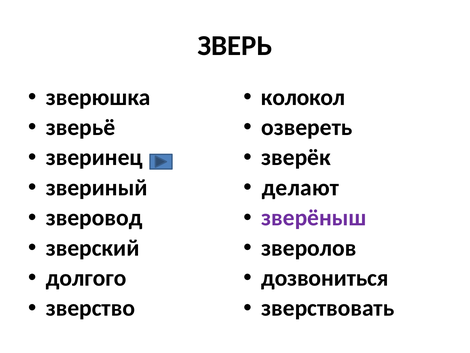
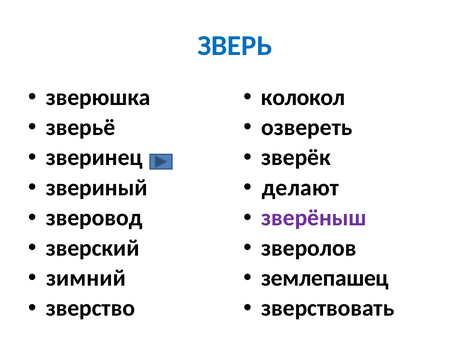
ЗВЕРЬ colour: black -> blue (235, 45)
долгого: долгого -> зимний (86, 278)
дозвониться: дозвониться -> землепашец (325, 278)
